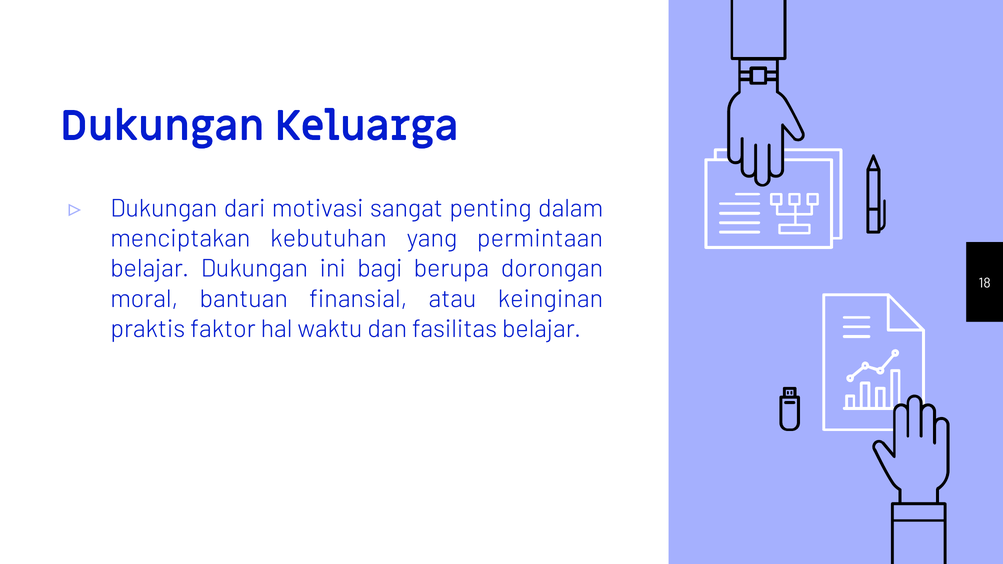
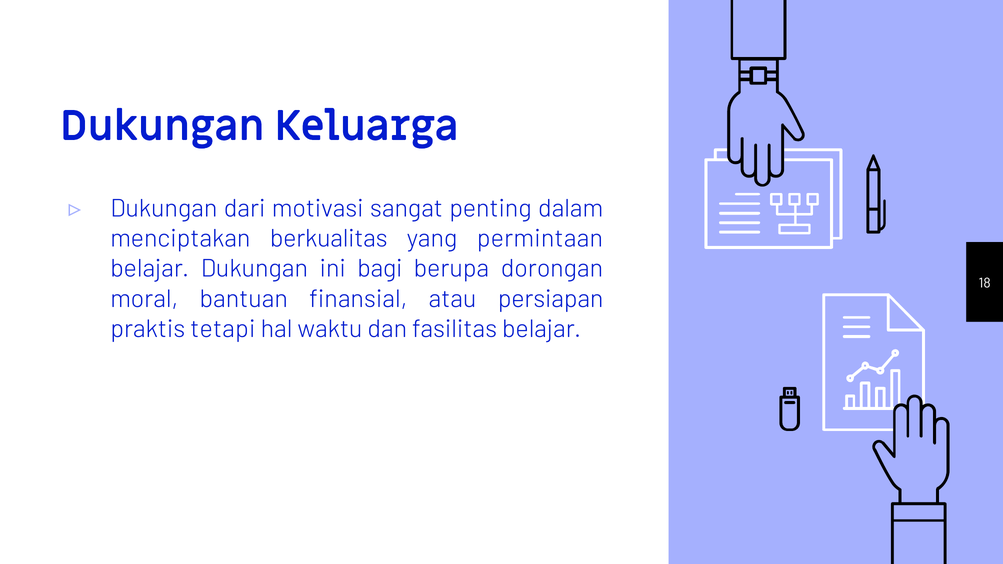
kebutuhan: kebutuhan -> berkualitas (329, 239)
keinginan: keinginan -> persiapan (551, 299)
faktor: faktor -> tetapi (223, 329)
